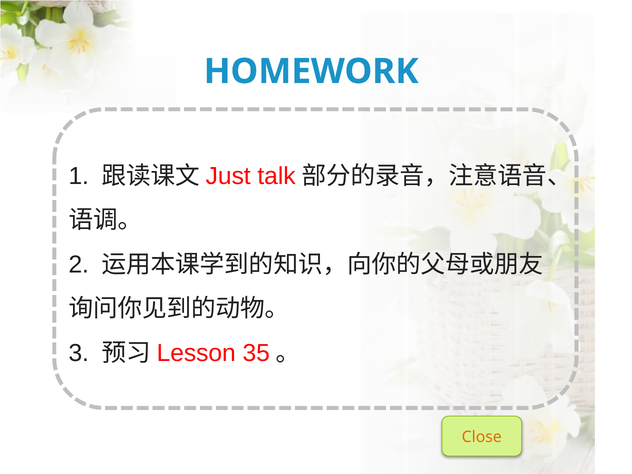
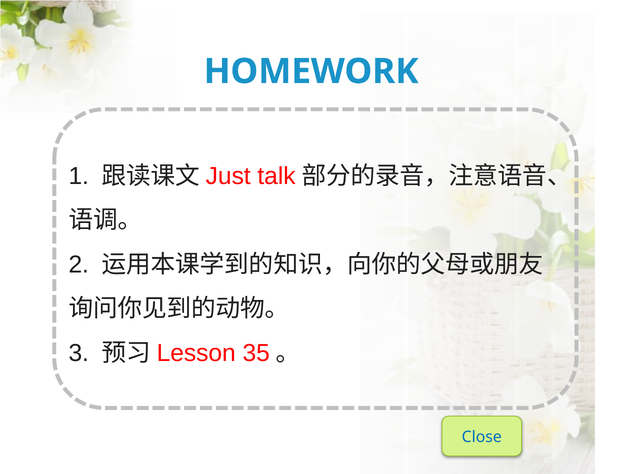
Close colour: orange -> blue (482, 437)
